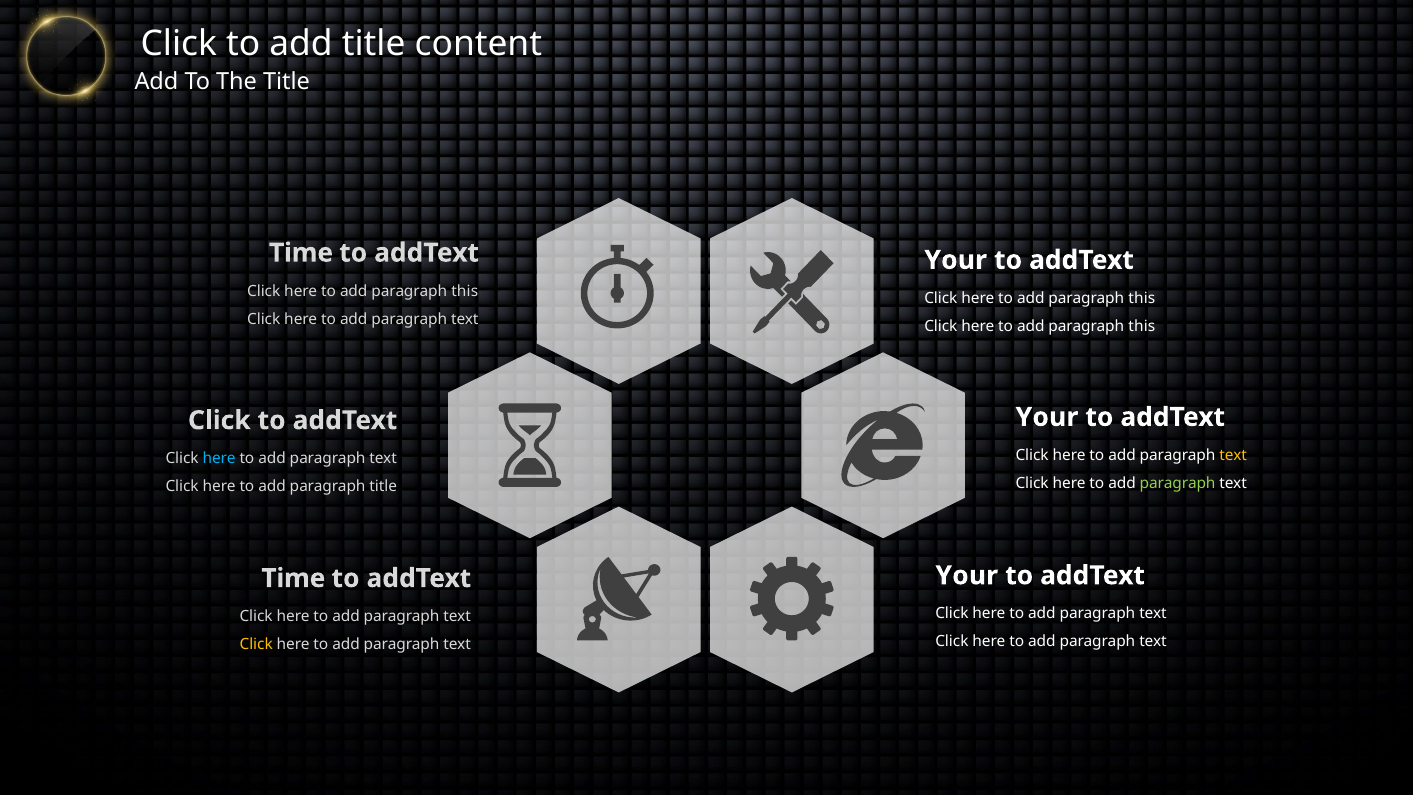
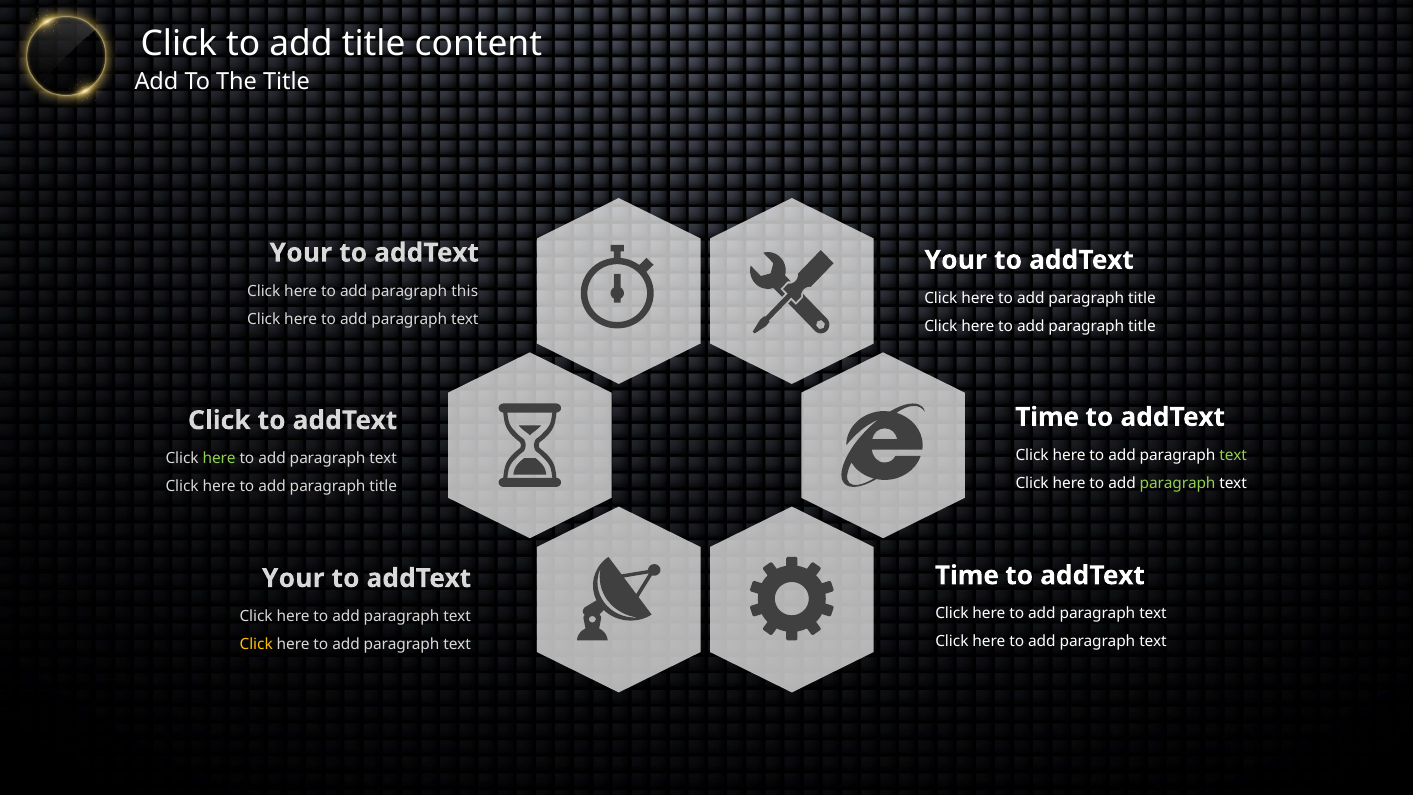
Time: Time -> Your (301, 253)
this: this -> title (1142, 298)
this: this -> title (1142, 326)
Your: Your -> Time (1047, 417)
text colour: yellow -> light green (1233, 455)
here colour: light blue -> light green (219, 459)
Your: Your -> Time (967, 575)
Time: Time -> Your (293, 578)
